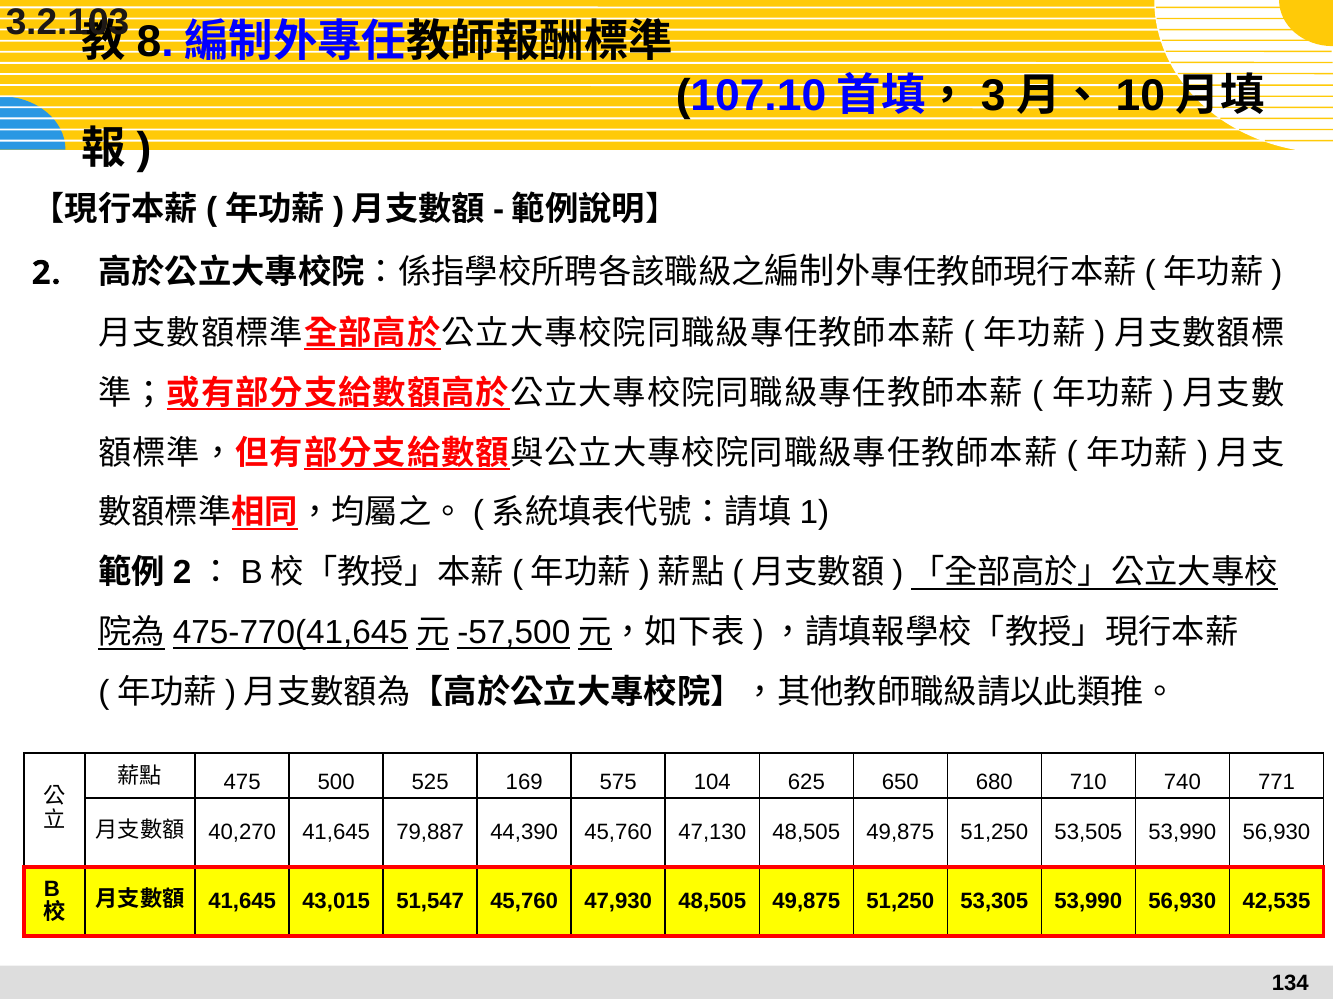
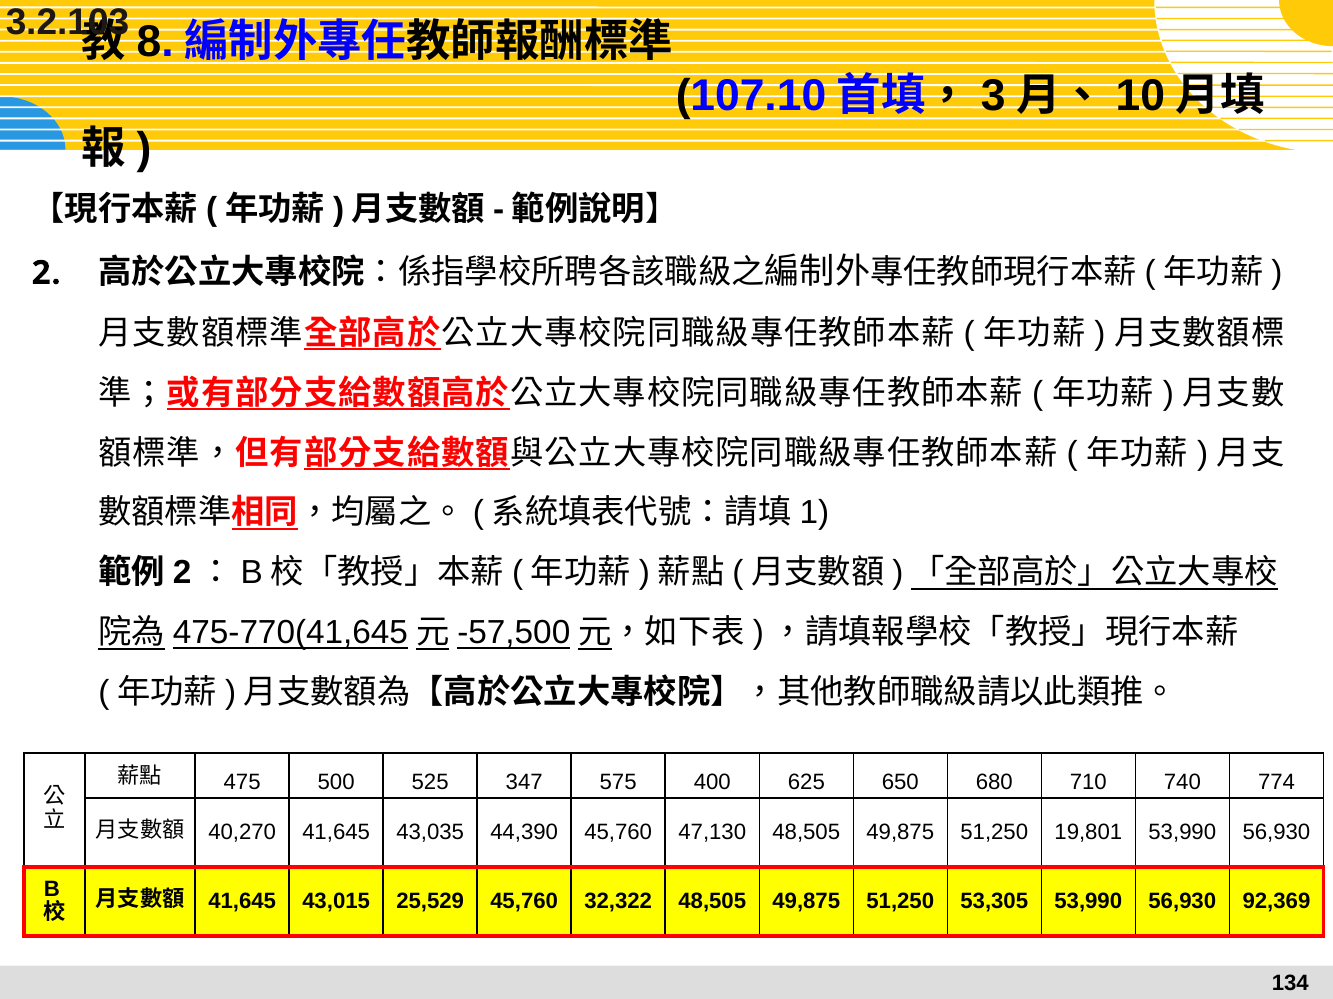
169: 169 -> 347 (524, 783)
104: 104 -> 400 (712, 783)
771: 771 -> 774 (1276, 783)
79,887: 79,887 -> 43,035 (430, 833)
53,505: 53,505 -> 19,801 (1088, 833)
51,547: 51,547 -> 25,529 (430, 902)
47,930: 47,930 -> 32,322 (618, 902)
42,535: 42,535 -> 92,369 (1276, 902)
